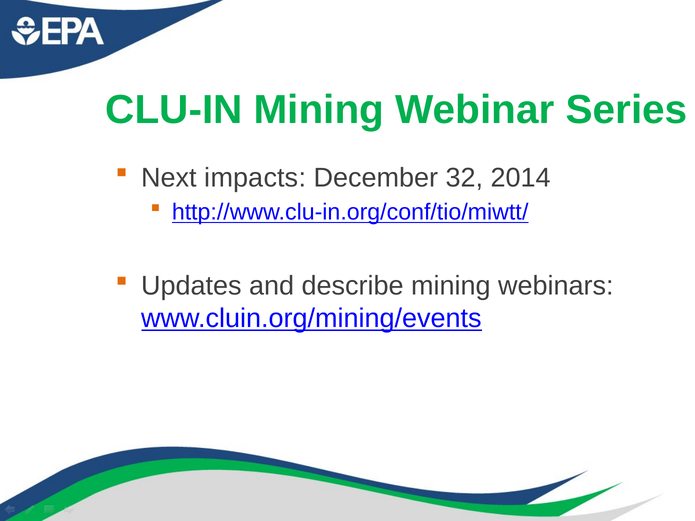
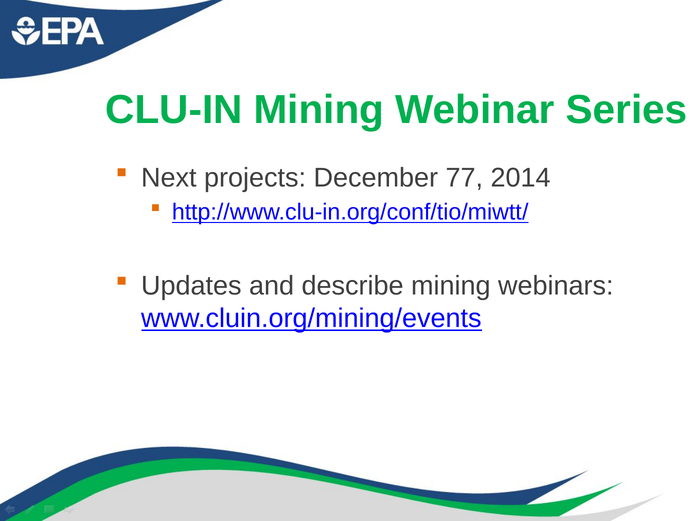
impacts: impacts -> projects (255, 178)
32: 32 -> 77 (464, 178)
